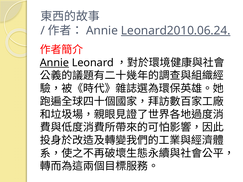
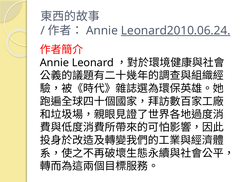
Annie underline: present -> none (54, 63)
